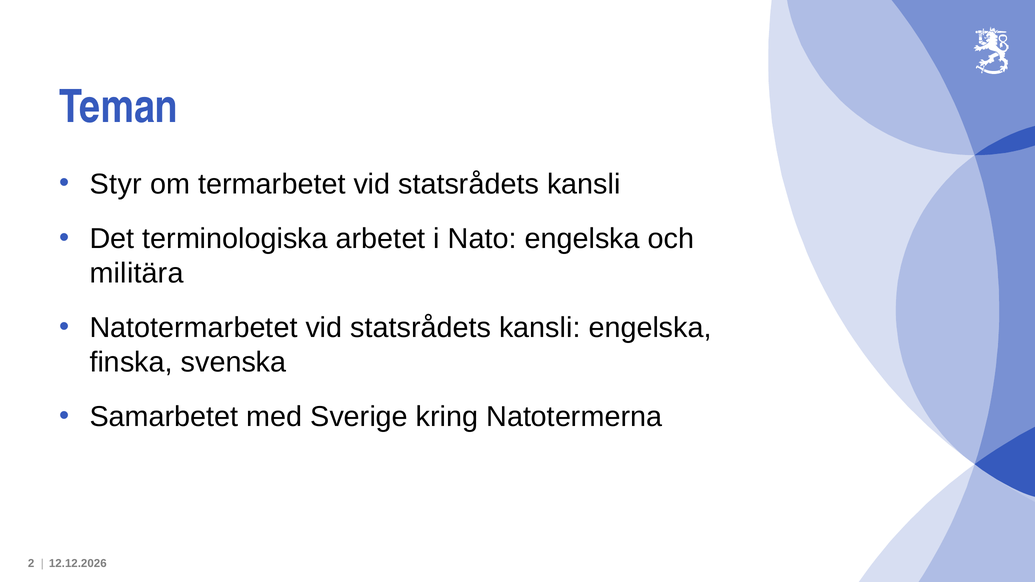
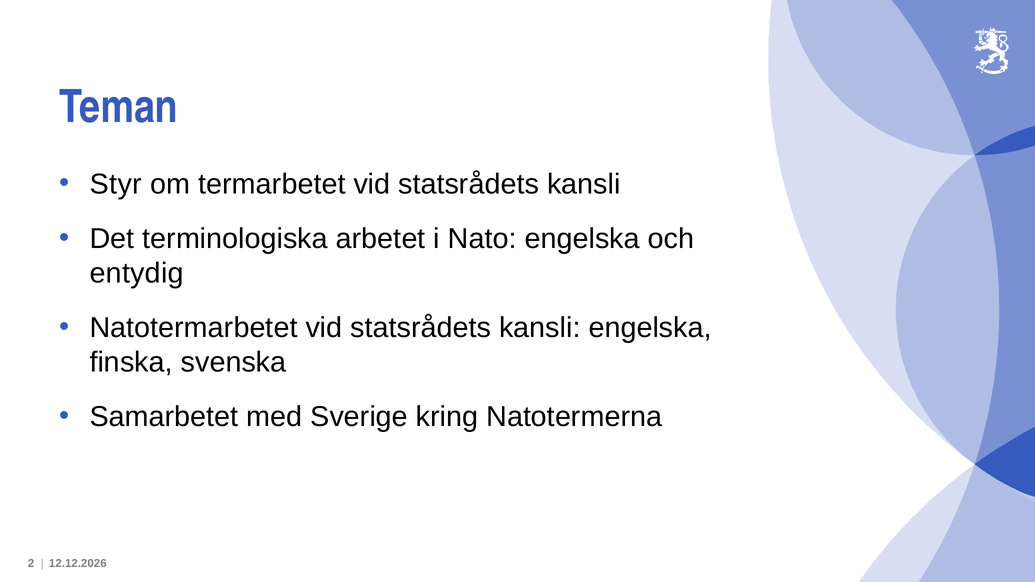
militära: militära -> entydig (137, 273)
